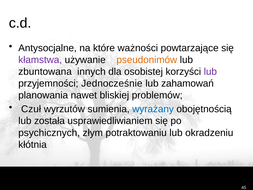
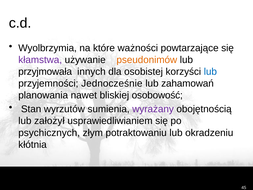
Antysocjalne: Antysocjalne -> Wyolbrzymia (48, 48)
zbuntowana: zbuntowana -> przyjmowała (45, 72)
lub colour: purple -> blue (210, 72)
problemów: problemów -> osobowość (157, 95)
Czuł: Czuł -> Stan (31, 109)
wyrażany colour: blue -> purple (153, 109)
została: została -> założył (49, 121)
